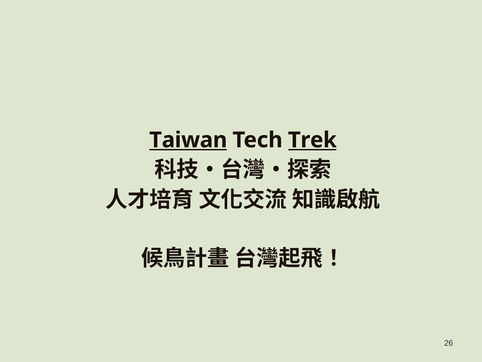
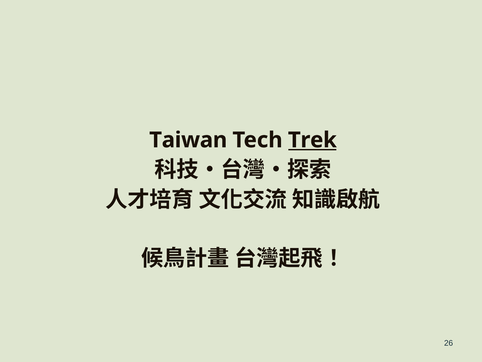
Taiwan underline: present -> none (188, 140)
